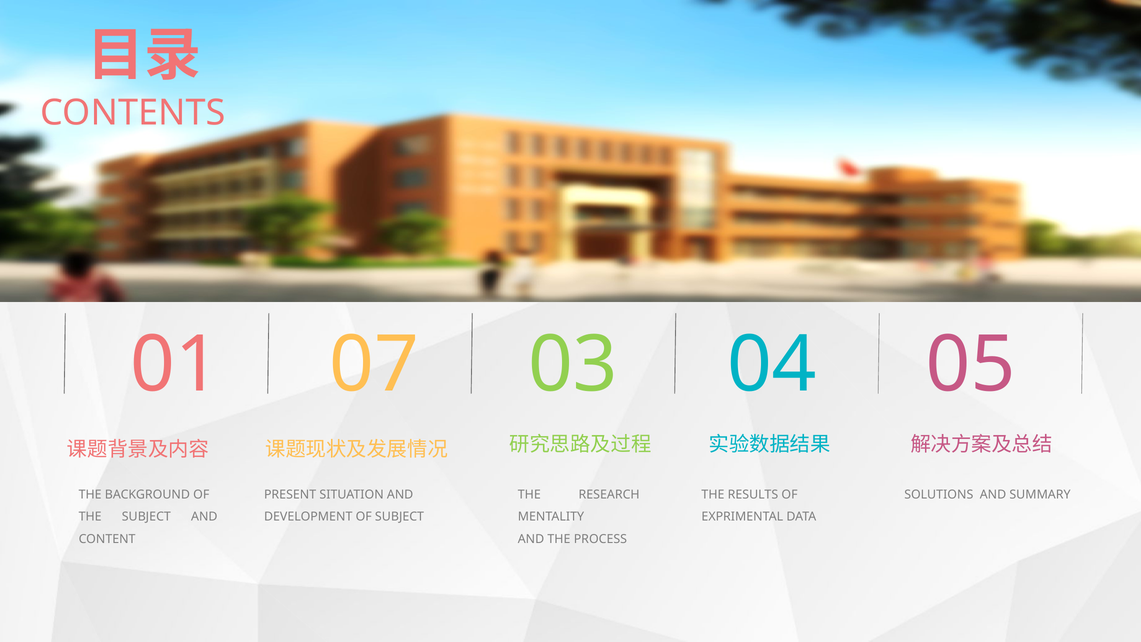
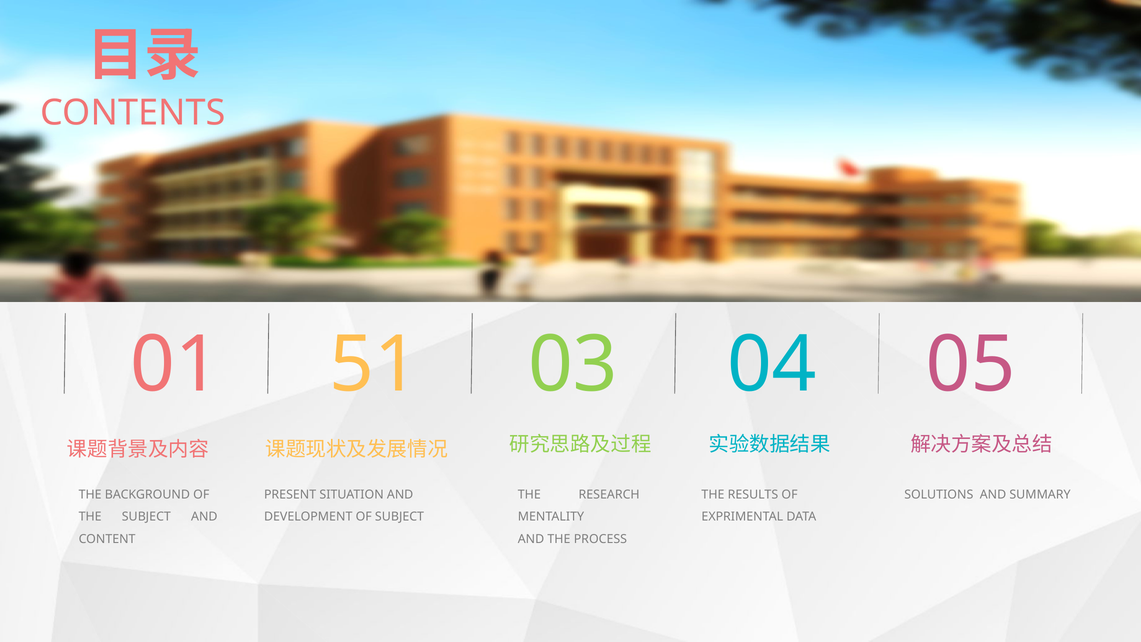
07: 07 -> 51 (374, 365)
